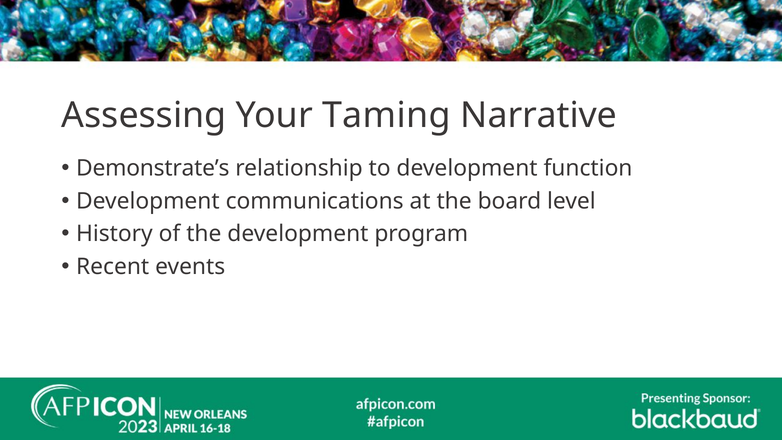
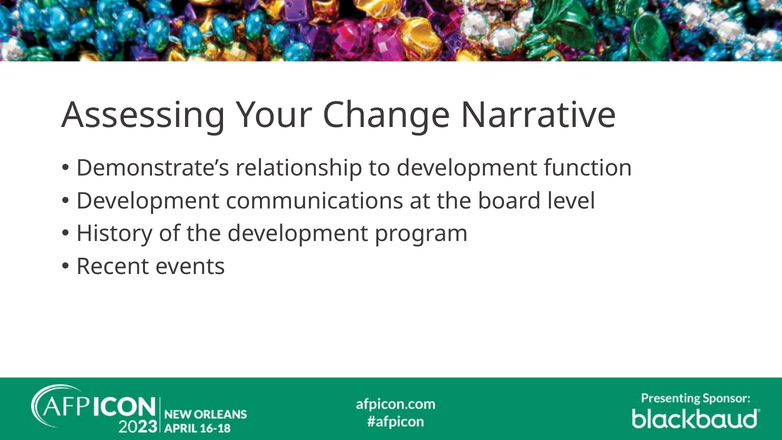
Taming: Taming -> Change (387, 115)
